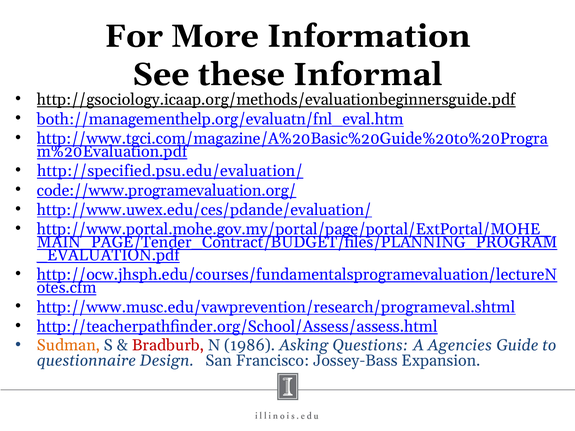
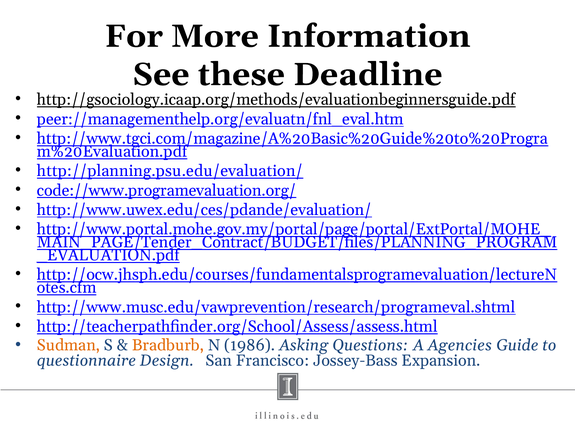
Informal: Informal -> Deadline (368, 75)
both://managementhelp.org/evaluatn/fnl_eval.htm: both://managementhelp.org/evaluatn/fnl_eval.htm -> peer://managementhelp.org/evaluatn/fnl_eval.htm (220, 119)
http://specified.psu.edu/evaluation/: http://specified.psu.edu/evaluation/ -> http://planning.psu.edu/evaluation/ (170, 171)
Bradburb colour: red -> orange (168, 345)
